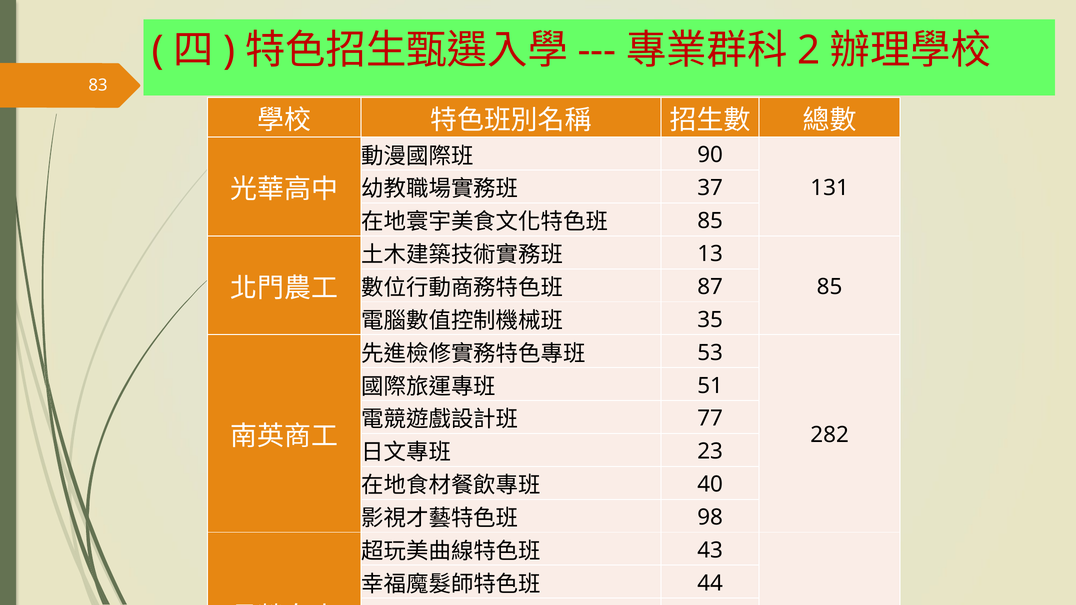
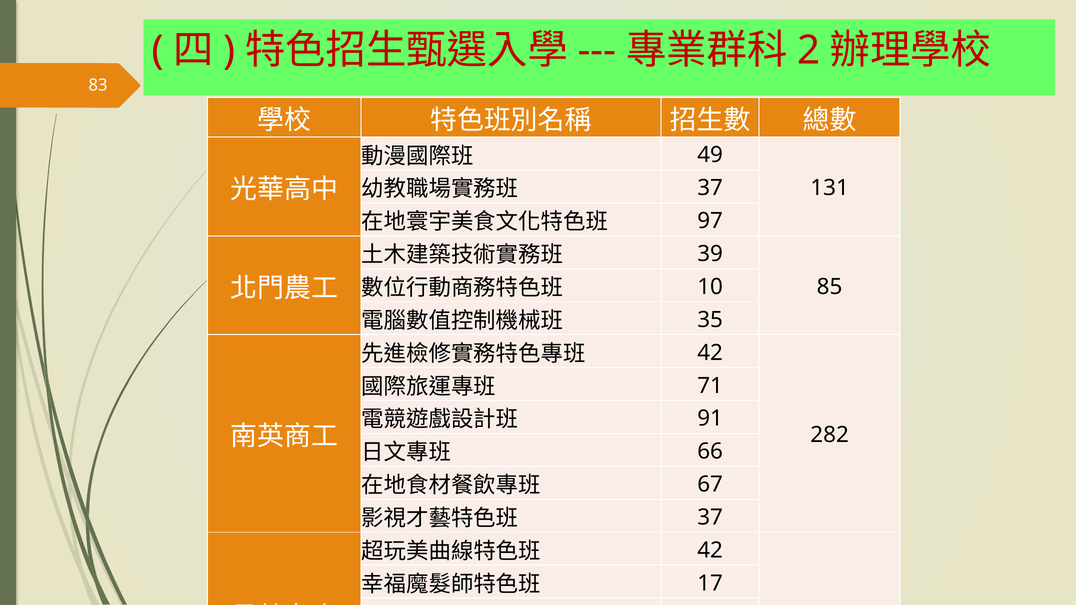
90: 90 -> 49 (710, 155)
85: 85 -> 97 (710, 221)
13: 13 -> 39 (710, 254)
87: 87 -> 10 (710, 287)
53: 53 -> 42 (710, 353)
51: 51 -> 71 (710, 386)
77: 77 -> 91 (710, 419)
23: 23 -> 66 (710, 452)
40: 40 -> 67 (710, 485)
98: 98 -> 37 (710, 518)
43: 43 -> 42 (710, 551)
44: 44 -> 17 (710, 583)
